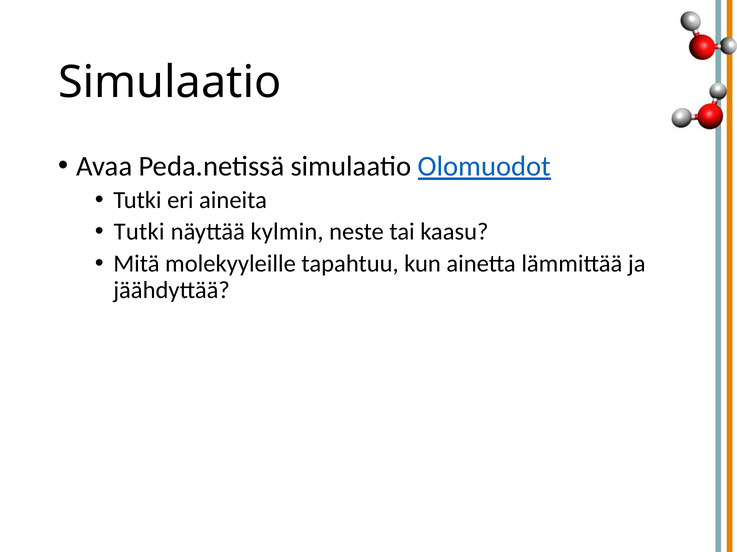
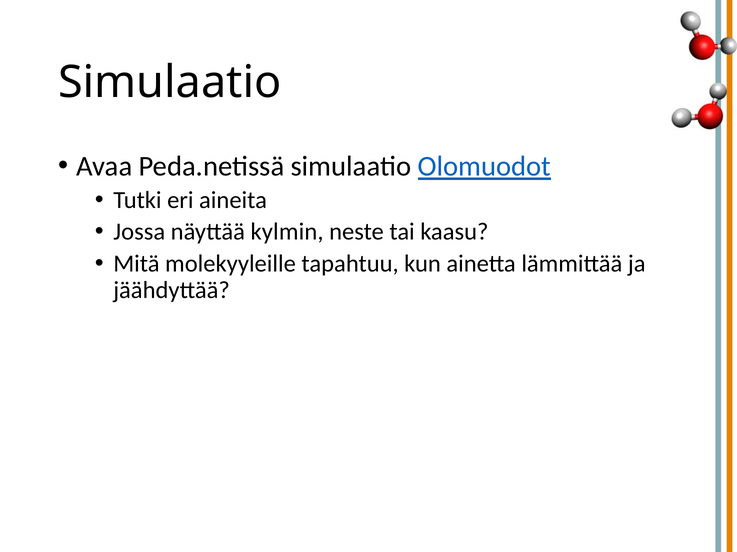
Tutki: Tutki -> Jossa (139, 232)
